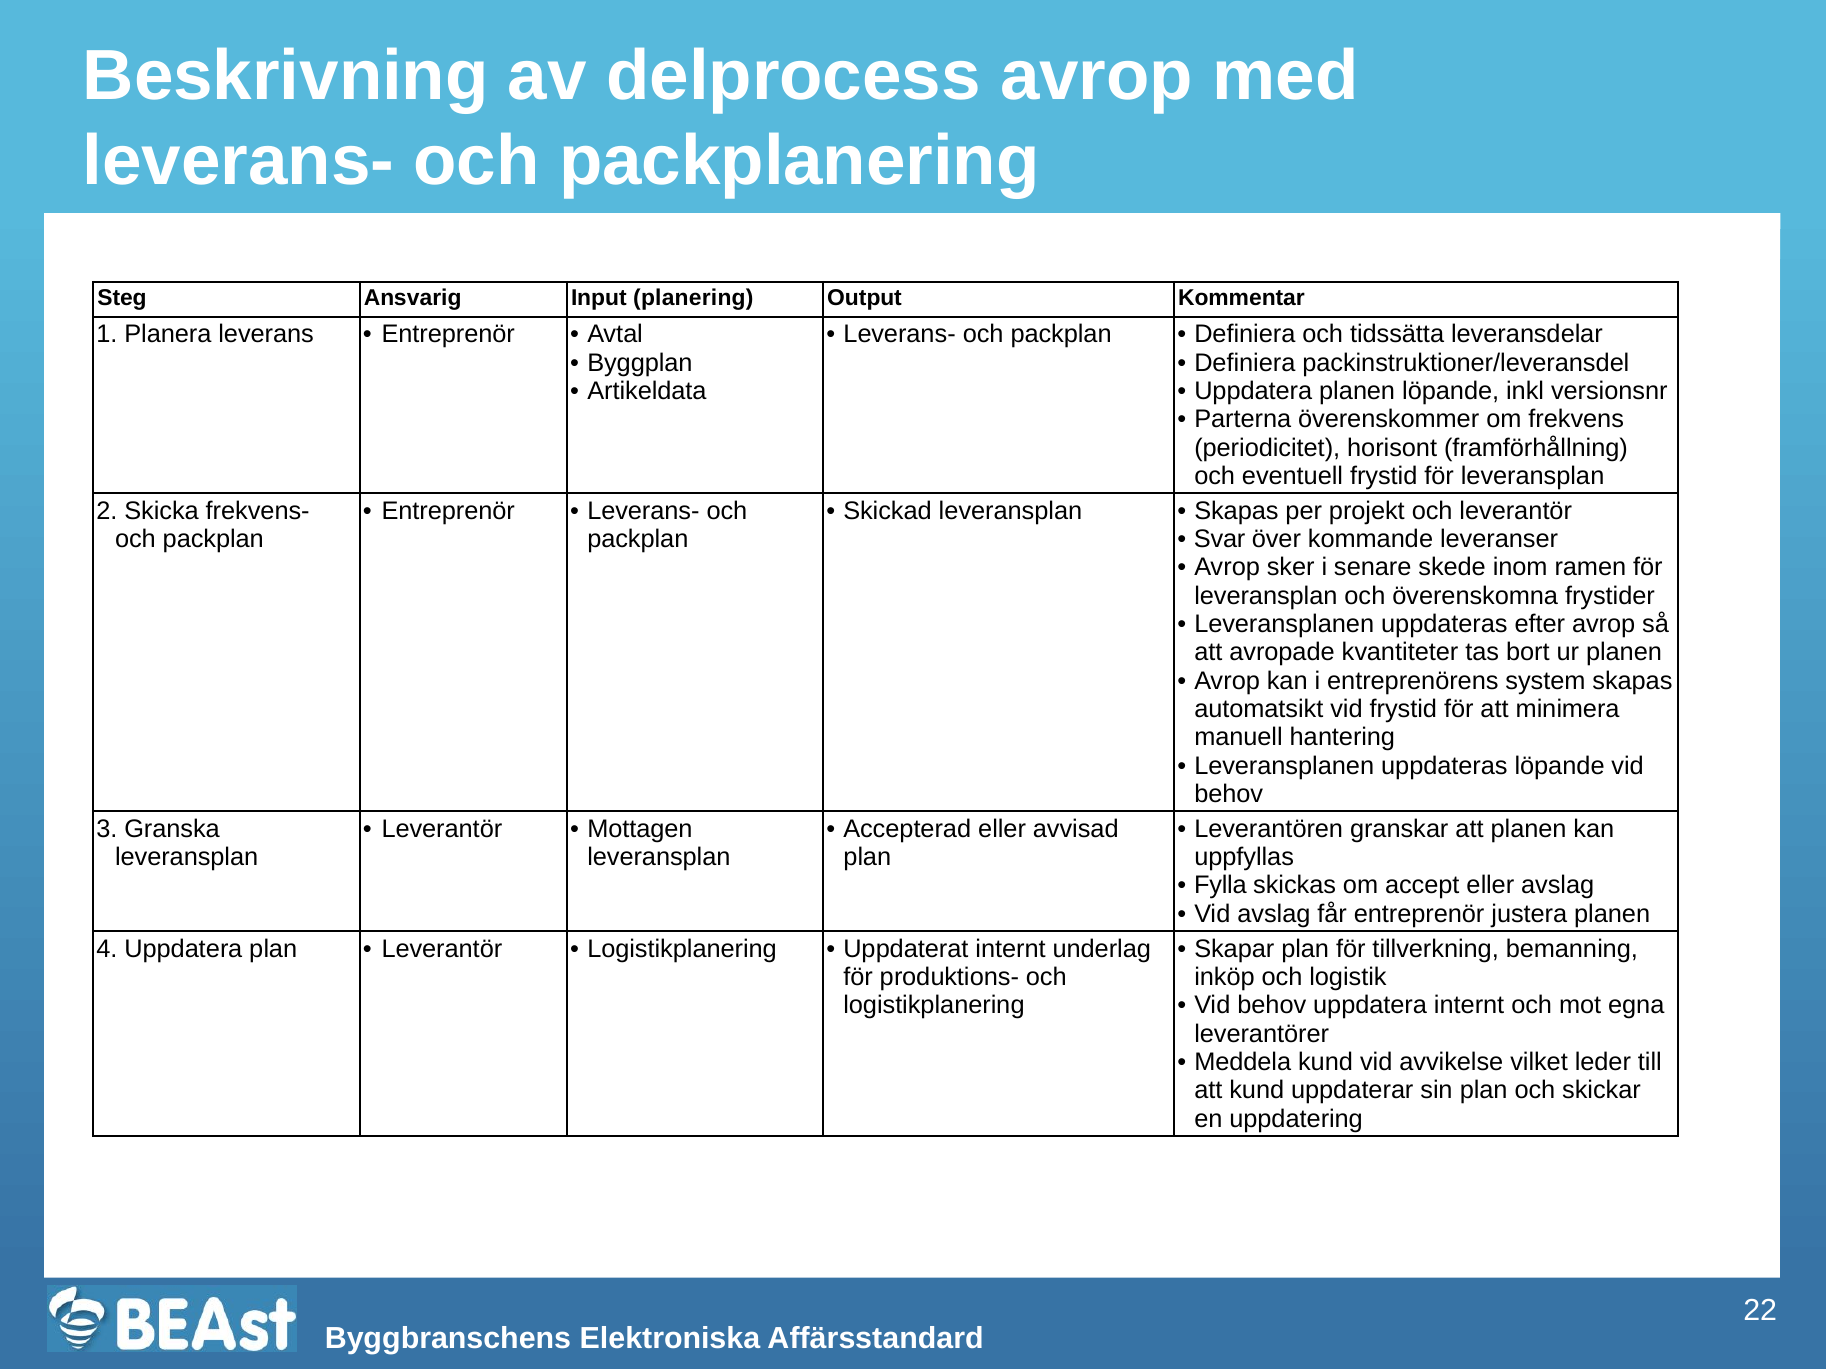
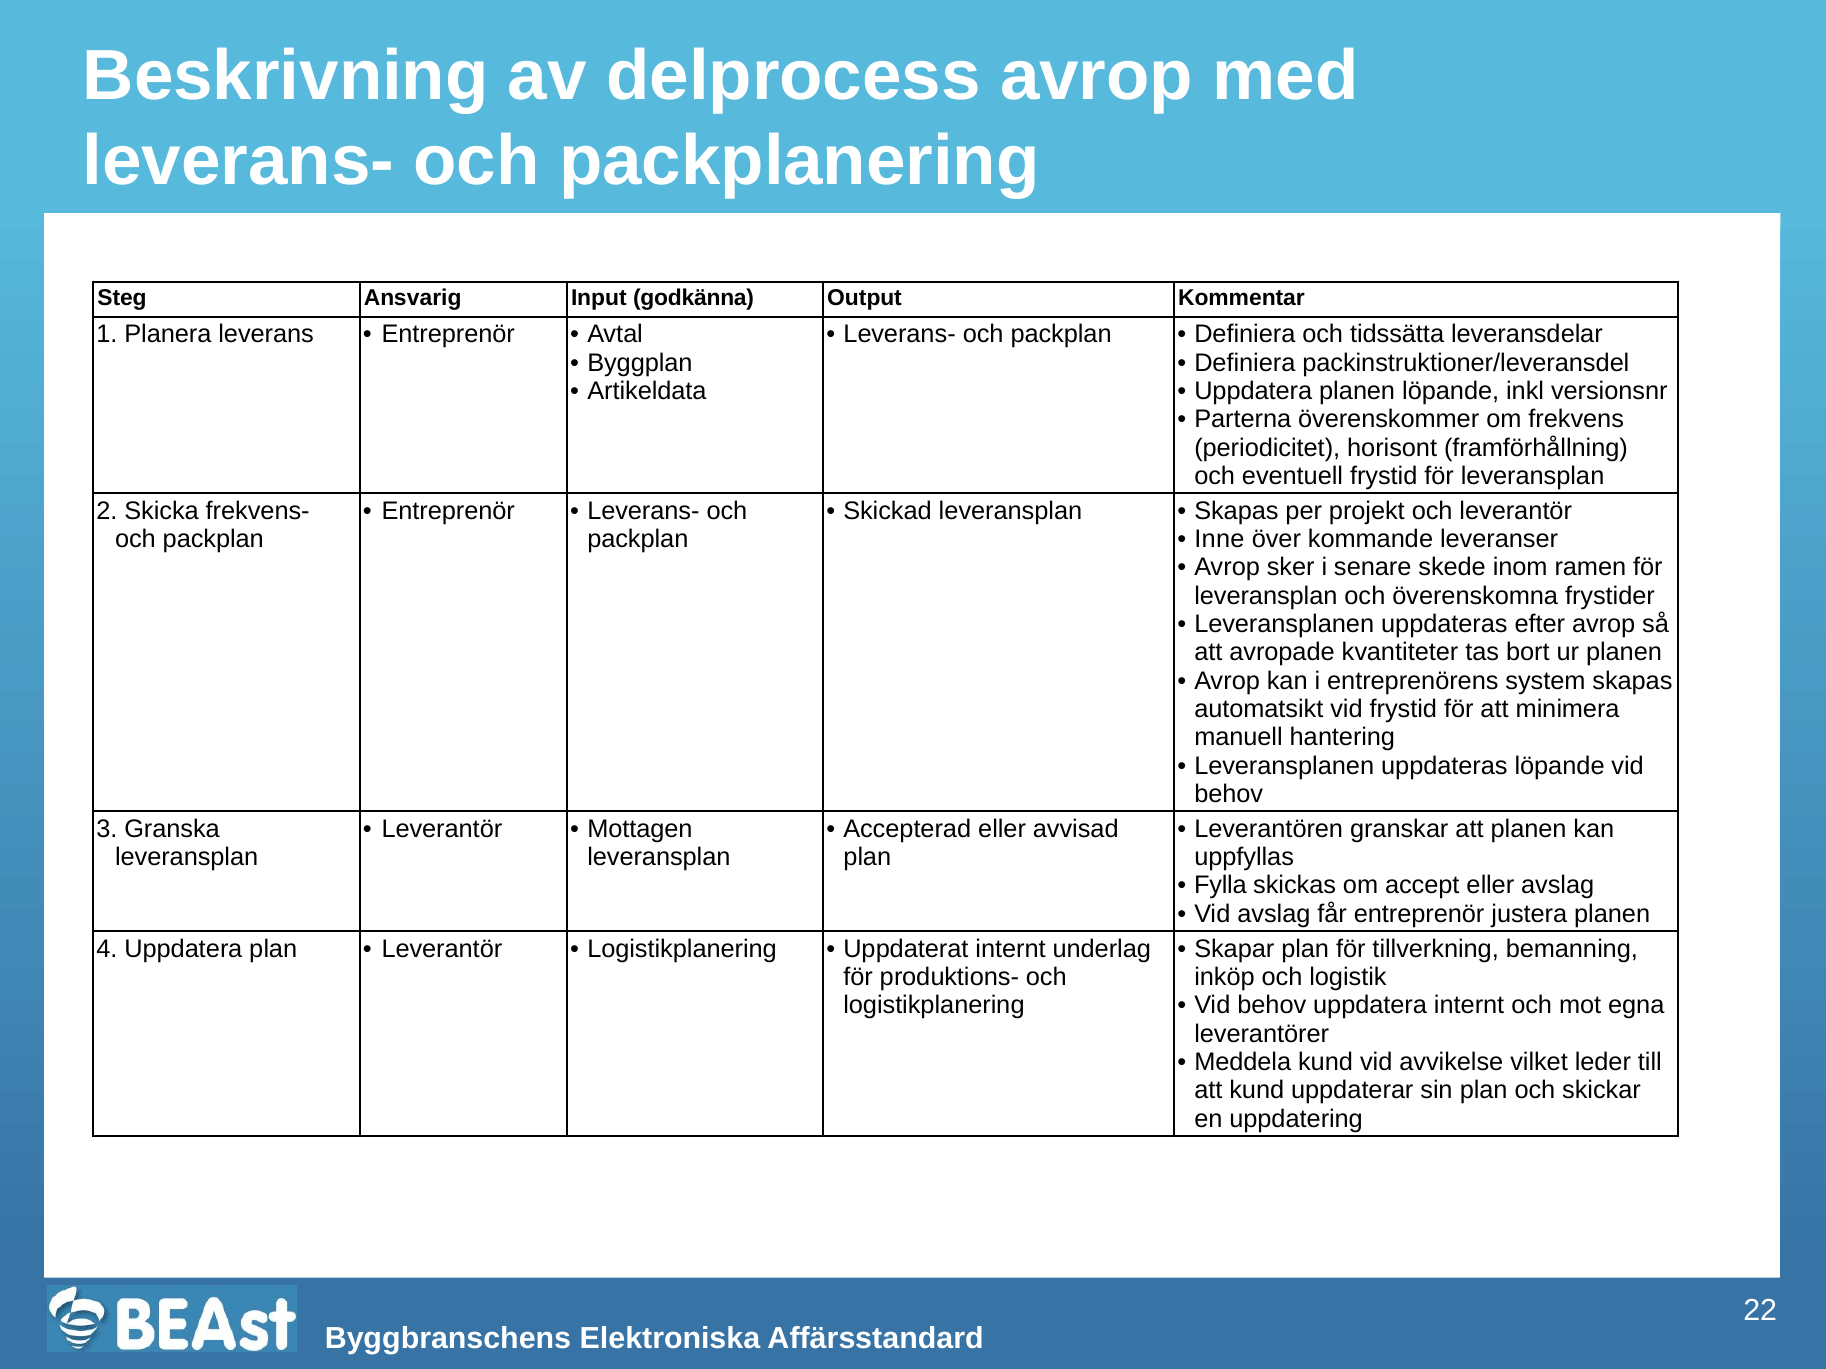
planering: planering -> godkänna (694, 298)
Svar: Svar -> Inne (1219, 539)
